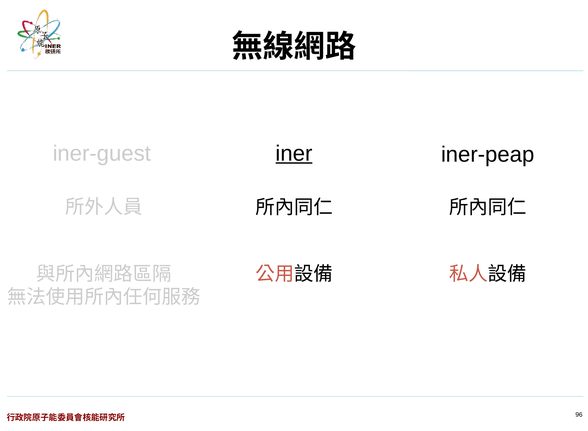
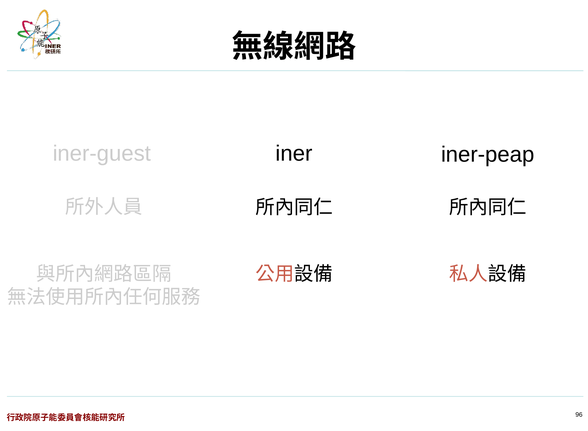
iner underline: present -> none (294, 154)
